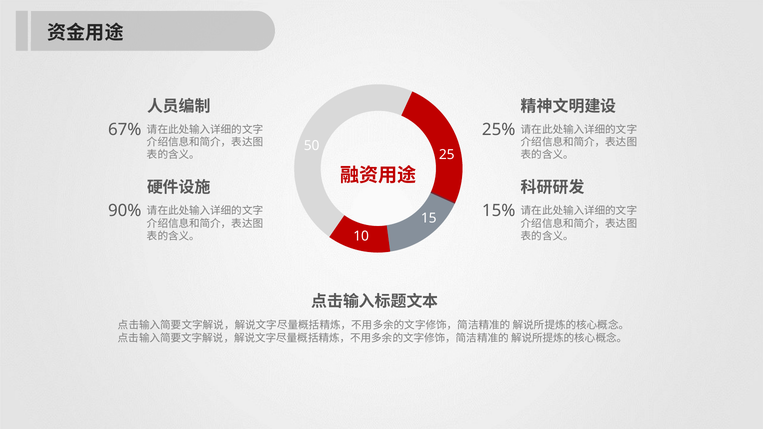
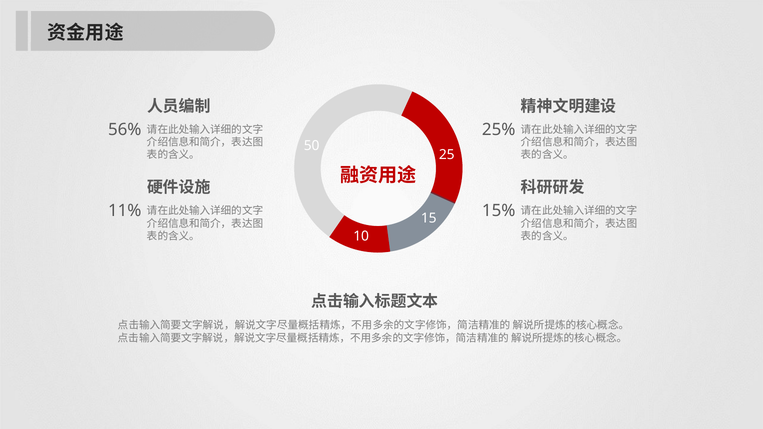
67%: 67% -> 56% (125, 130)
90%: 90% -> 11% (125, 211)
